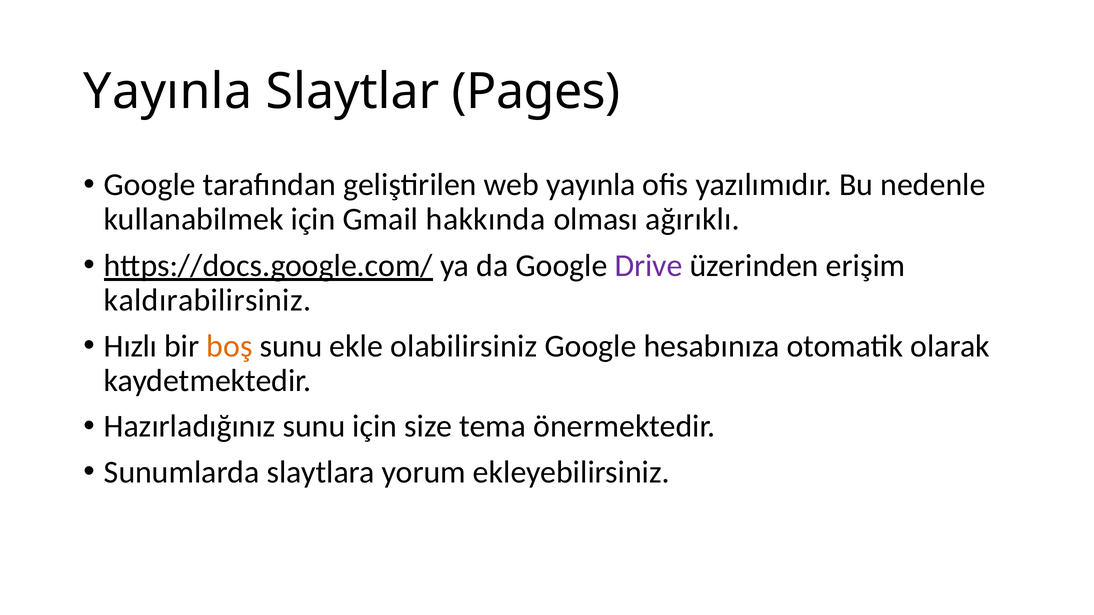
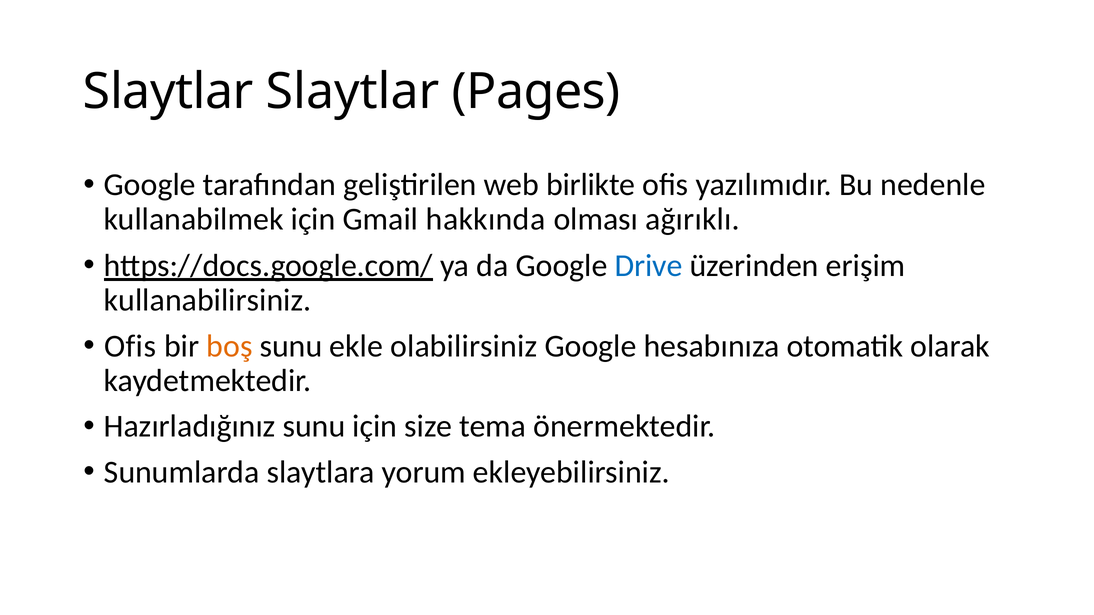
Yayınla: Yayınla -> Slaytlar (168, 92)
web yayınla: yayınla -> birlikte (591, 185)
Drive colour: purple -> blue (649, 266)
kaldırabilirsiniz: kaldırabilirsiniz -> kullanabilirsiniz (208, 300)
Hızlı: Hızlı -> Ofis (130, 346)
